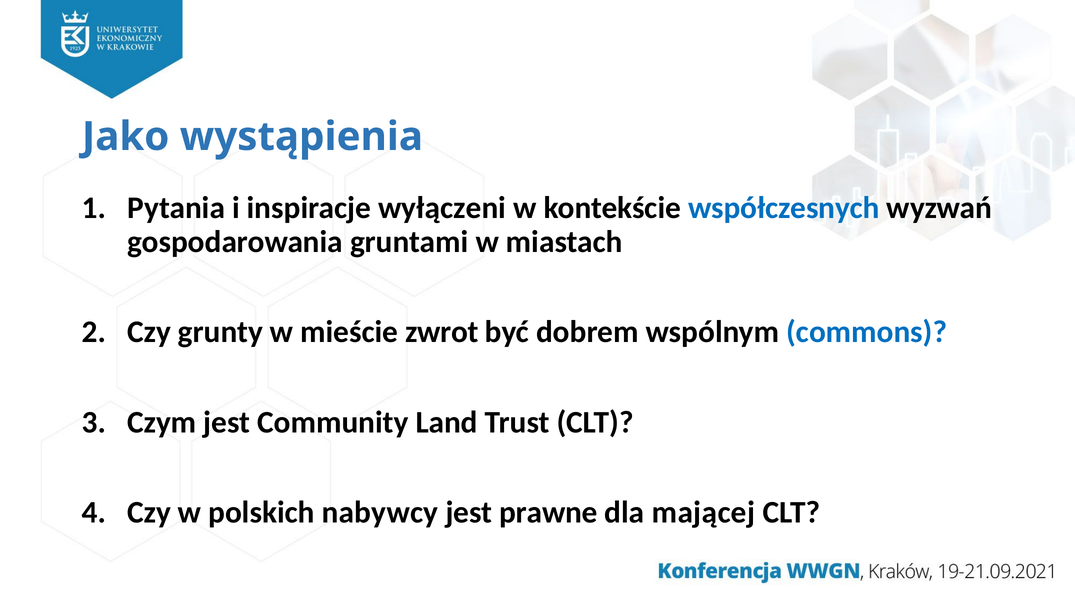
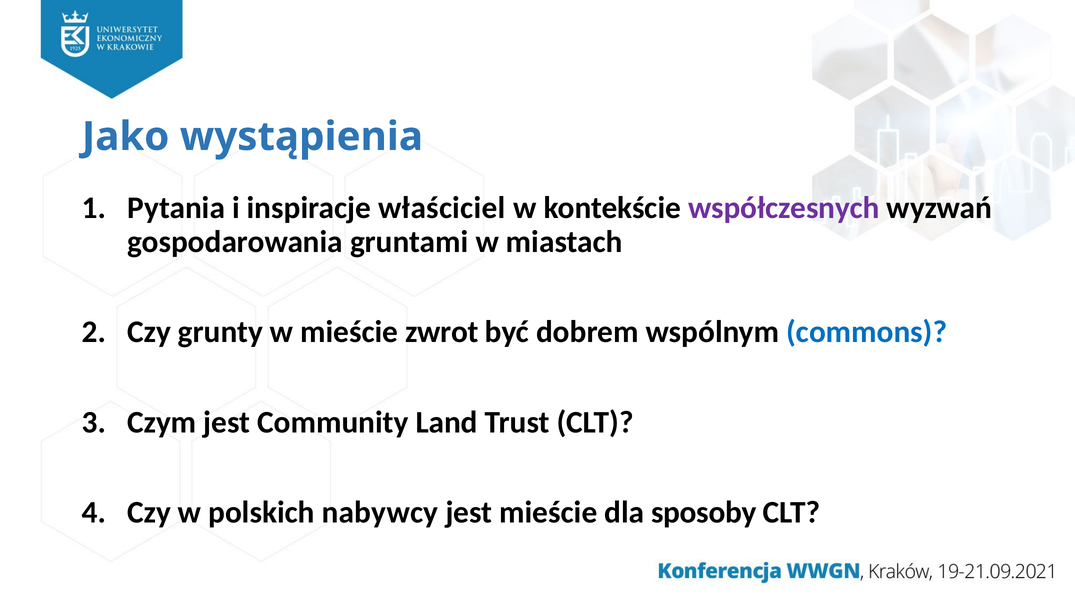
wyłączeni: wyłączeni -> właściciel (442, 208)
współczesnych colour: blue -> purple (784, 208)
jest prawne: prawne -> mieście (548, 512)
mającej: mającej -> sposoby (704, 512)
